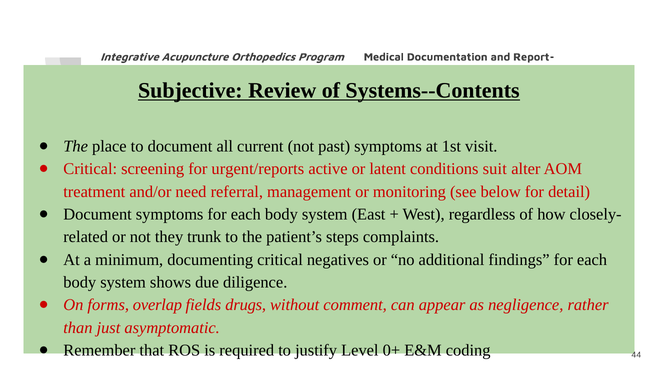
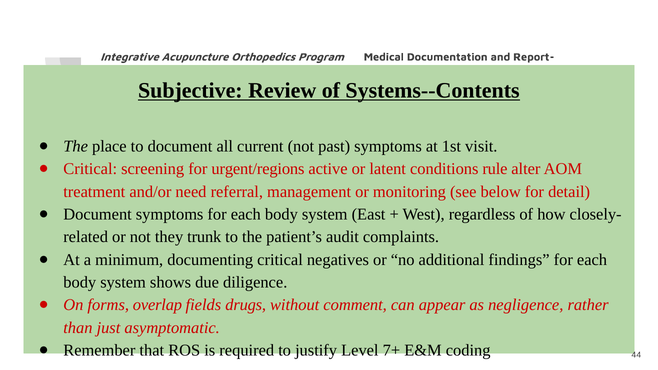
urgent/reports: urgent/reports -> urgent/regions (258, 169)
suit: suit -> rule (495, 169)
steps: steps -> audit (342, 237)
0+: 0+ -> 7+ (391, 351)
